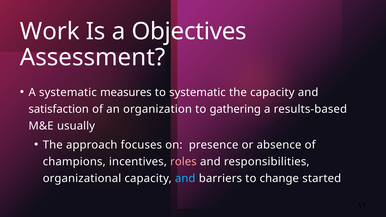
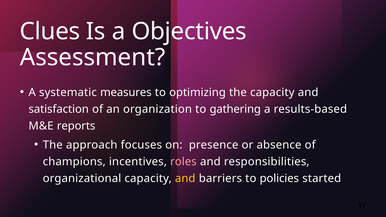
Work: Work -> Clues (50, 31)
to systematic: systematic -> optimizing (197, 92)
usually: usually -> reports (76, 126)
and colour: light blue -> yellow (185, 179)
change: change -> policies (279, 179)
